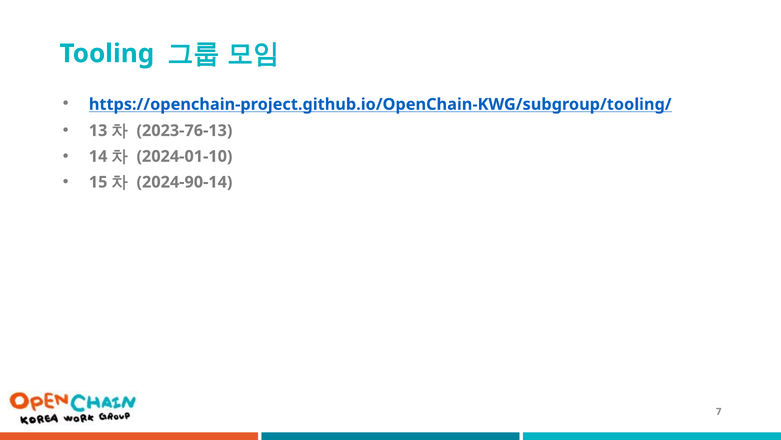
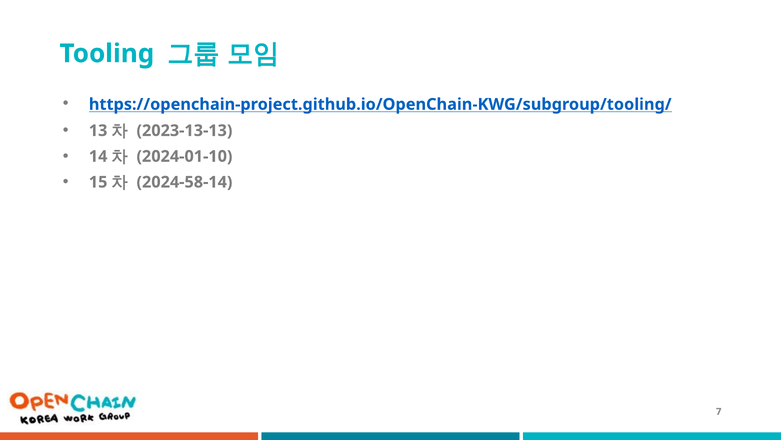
2023-76-13: 2023-76-13 -> 2023-13-13 (184, 130)
2024-90-14: 2024-90-14 -> 2024-58-14 (184, 182)
